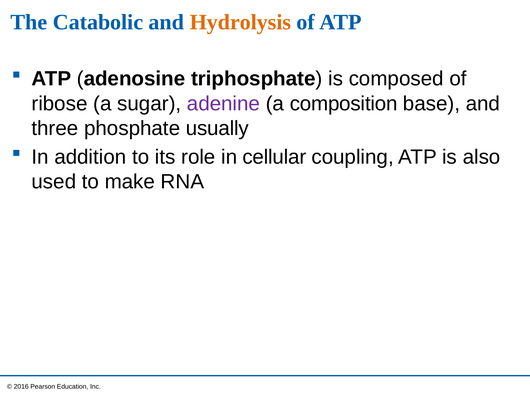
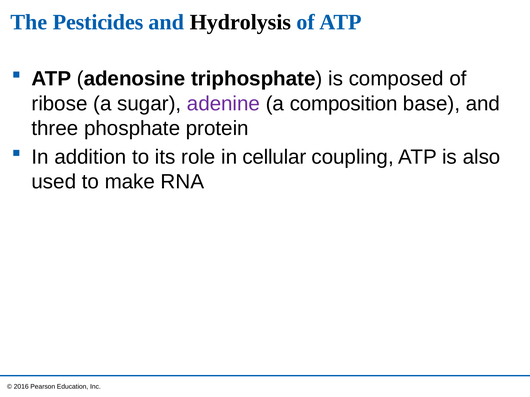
Catabolic: Catabolic -> Pesticides (98, 22)
Hydrolysis colour: orange -> black (240, 22)
usually: usually -> protein (217, 128)
